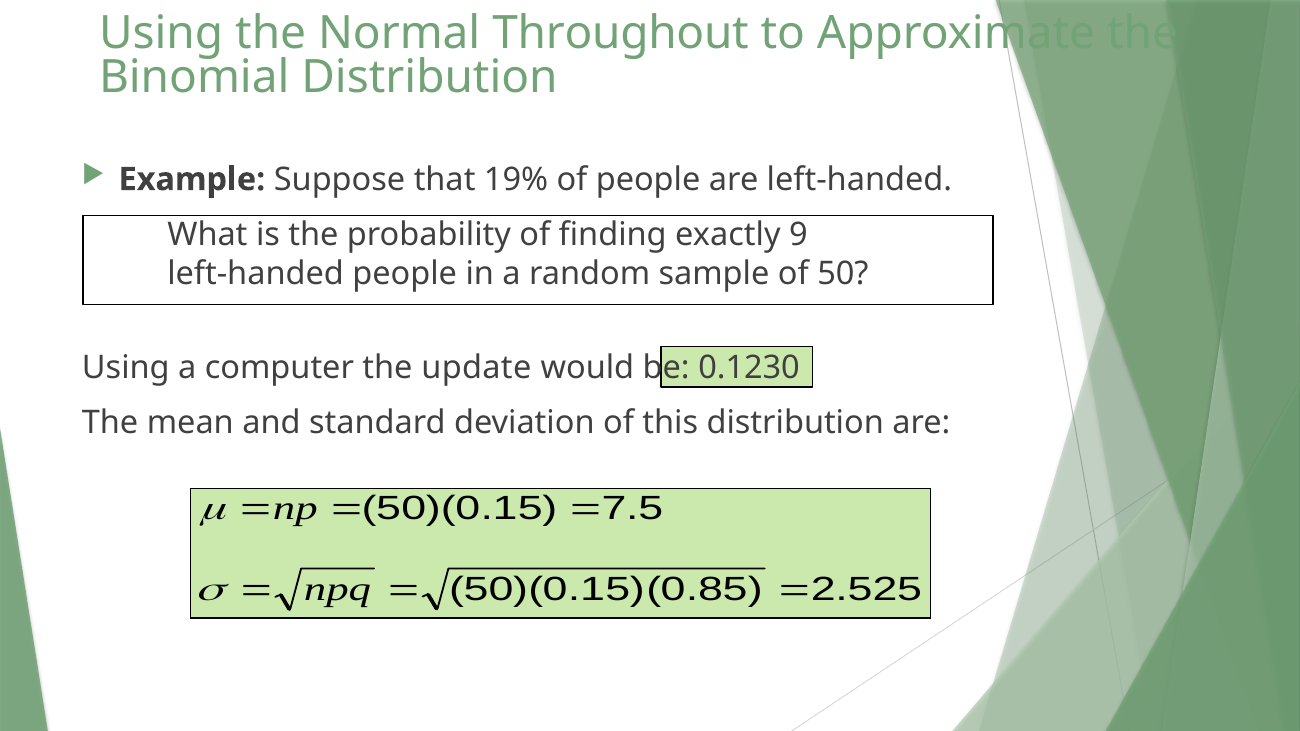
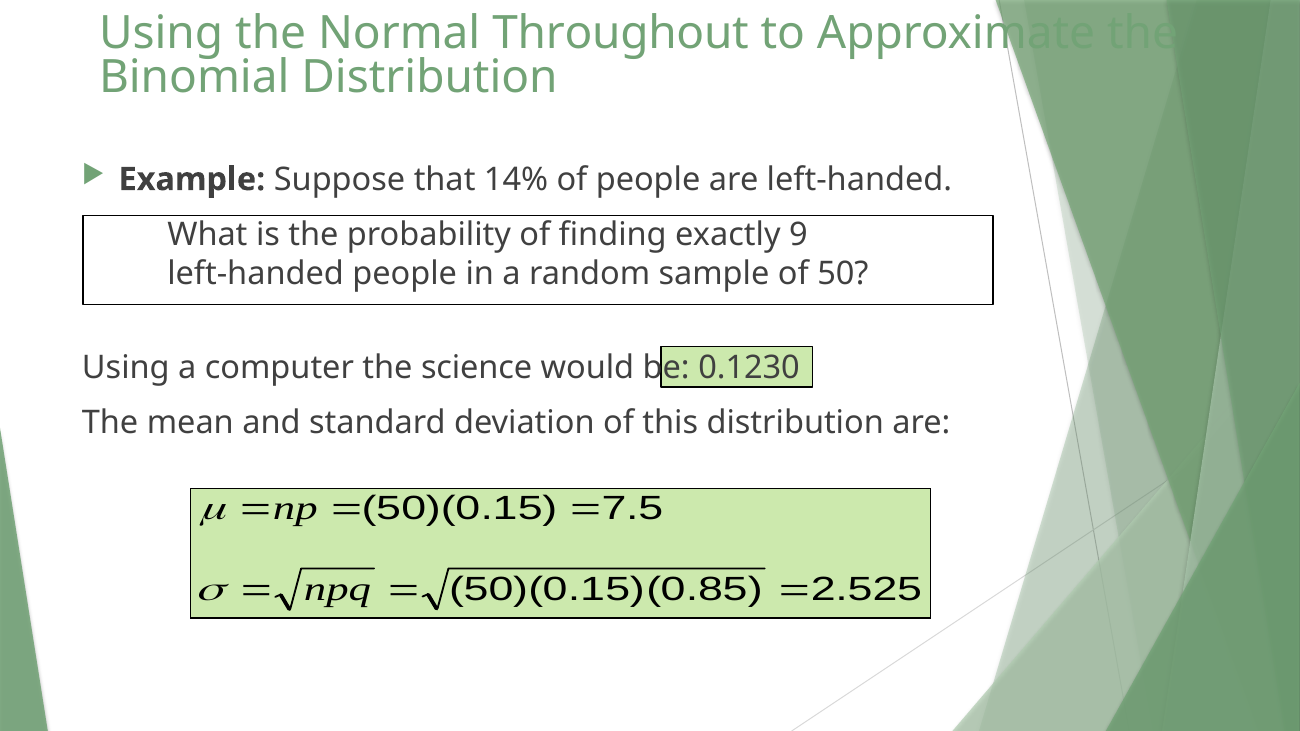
19%: 19% -> 14% (516, 180)
update: update -> science (477, 368)
